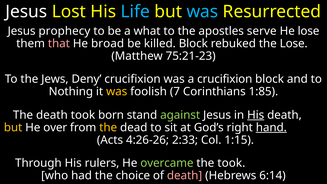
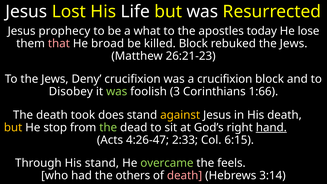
Life colour: light blue -> white (135, 12)
was colour: light blue -> white (202, 12)
serve: serve -> today (262, 31)
rebuked the Lose: Lose -> Jews (294, 44)
75:21-23: 75:21-23 -> 26:21-23 (191, 56)
Nothing: Nothing -> Disobey (71, 92)
was colour: yellow -> light green (117, 92)
7: 7 -> 3 (175, 92)
1:85: 1:85 -> 1:66 (263, 92)
born: born -> does (111, 115)
against colour: light green -> yellow (180, 115)
His underline: present -> none (256, 115)
over: over -> stop (55, 127)
the colour: yellow -> light green (108, 127)
4:26-26: 4:26-26 -> 4:26-47 (148, 140)
1:15: 1:15 -> 6:15 (239, 140)
His rulers: rulers -> stand (102, 163)
the took: took -> feels (231, 163)
choice: choice -> others (133, 175)
6:14: 6:14 -> 3:14 (272, 175)
